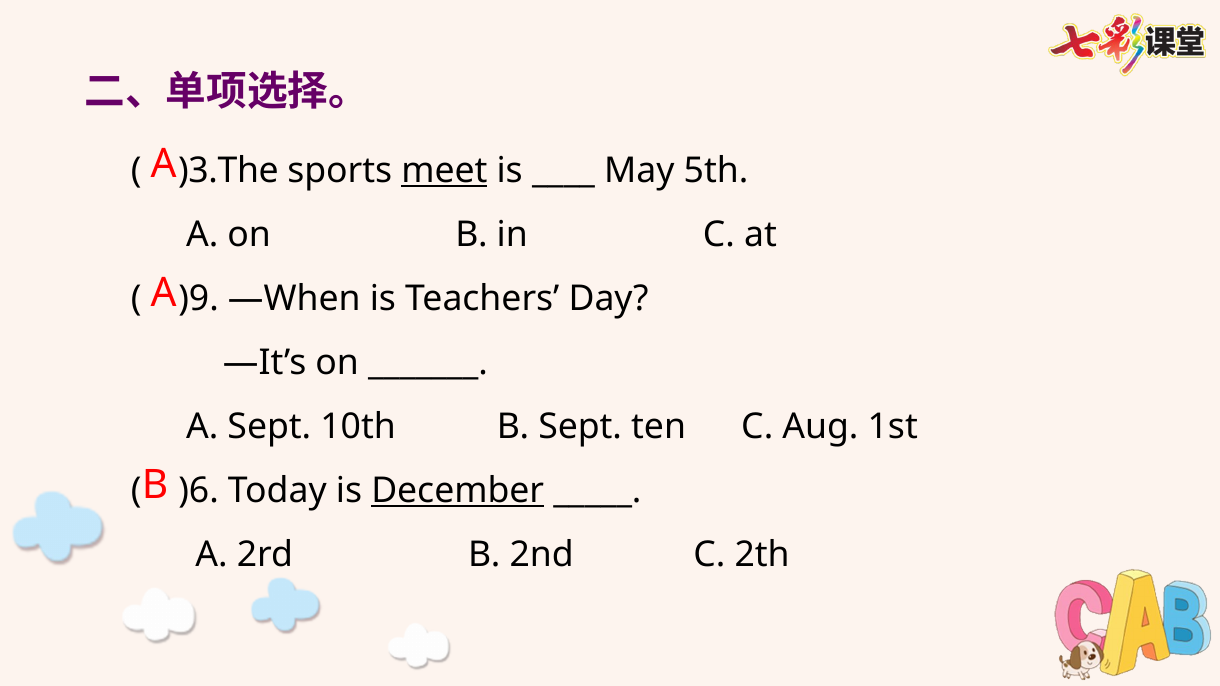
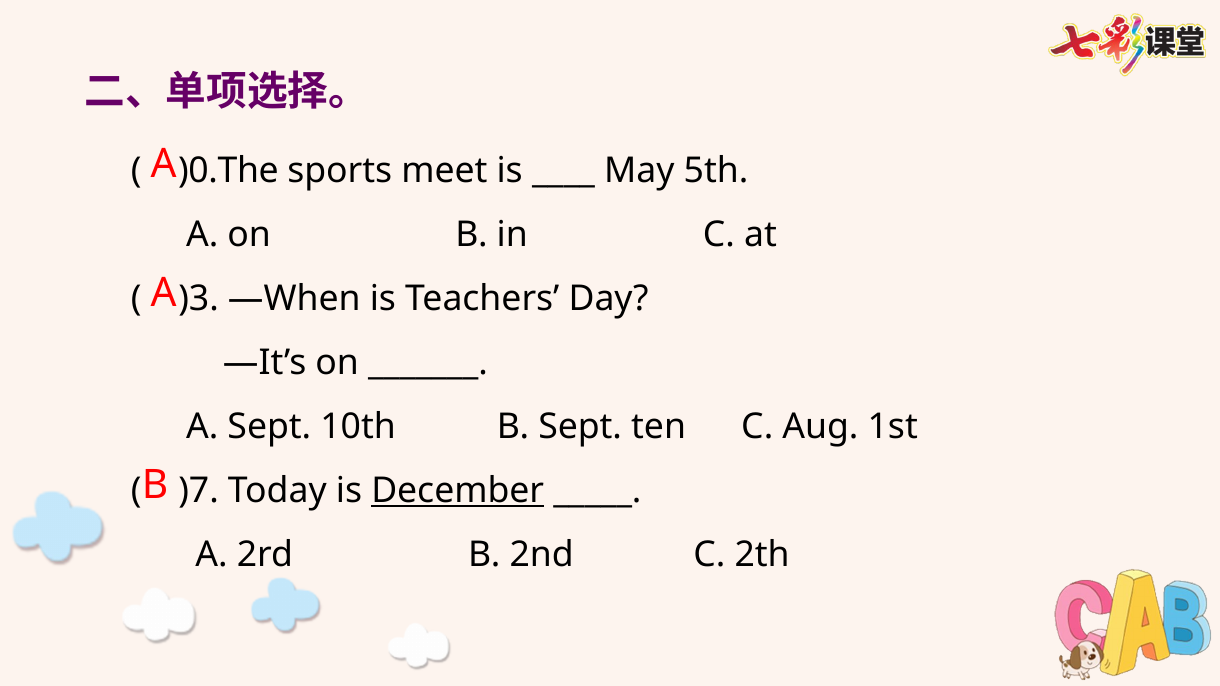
)3.The: )3.The -> )0.The (228, 170)
meet underline: present -> none (444, 170)
)9: )9 -> )3 (199, 299)
)6: )6 -> )7 (199, 491)
